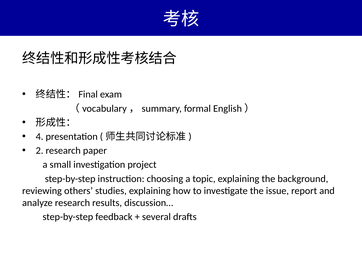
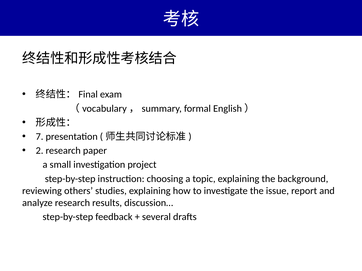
4: 4 -> 7 (40, 137)
